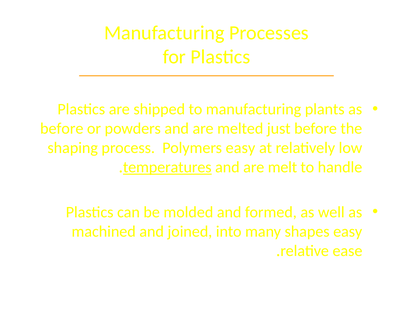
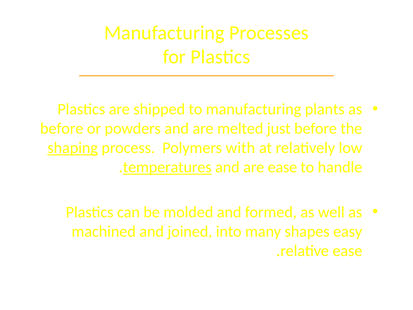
shaping underline: none -> present (73, 148)
Polymers easy: easy -> with (240, 148)
are melt: melt -> ease (282, 167)
